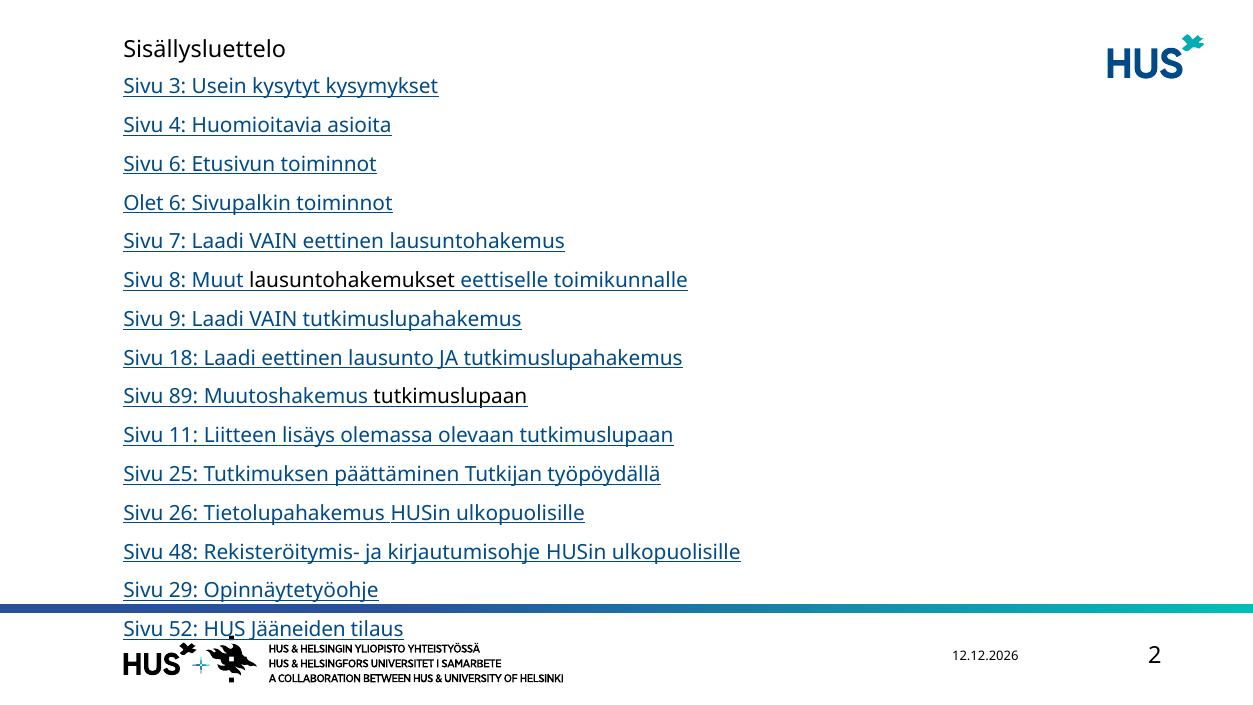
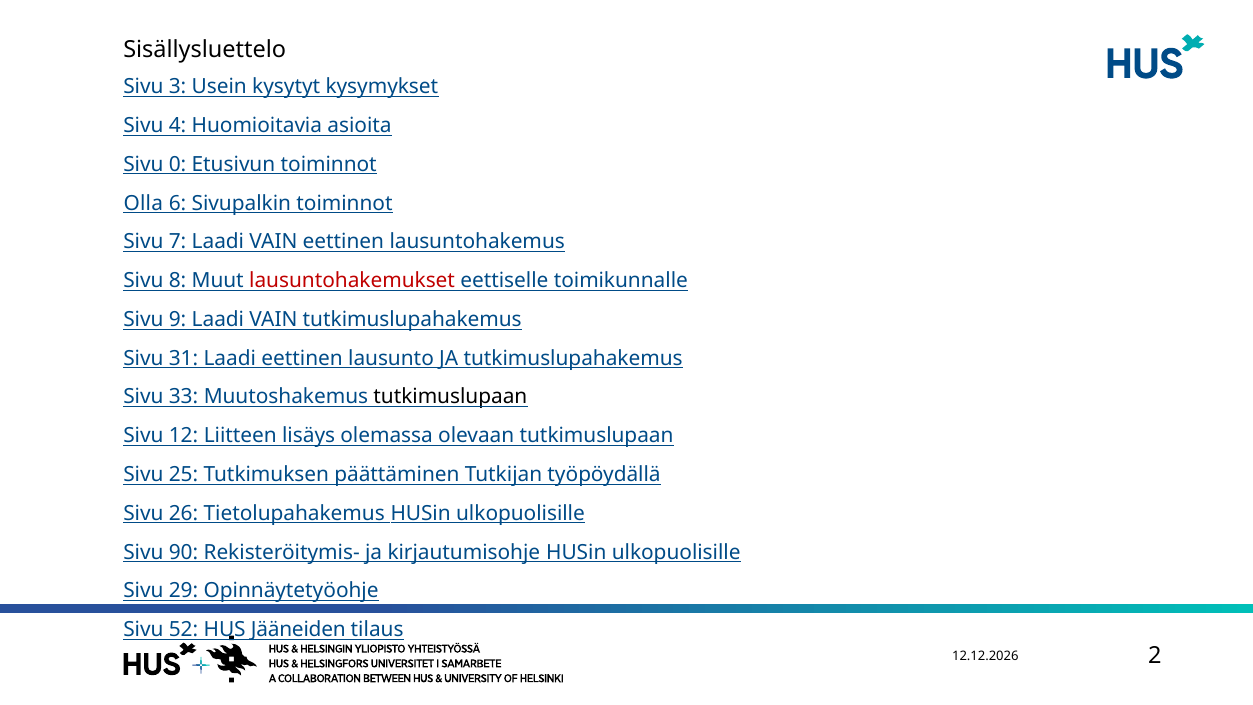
Sivu 6: 6 -> 0 (178, 164)
Olet: Olet -> Olla (143, 203)
lausuntohakemukset colour: black -> red (352, 281)
18: 18 -> 31 (184, 358)
89: 89 -> 33 (184, 397)
11: 11 -> 12 (184, 436)
48: 48 -> 90 (184, 552)
